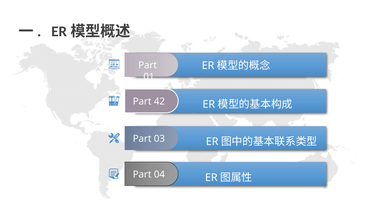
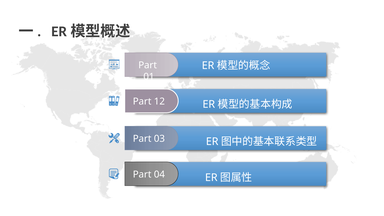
42: 42 -> 12 (159, 101)
